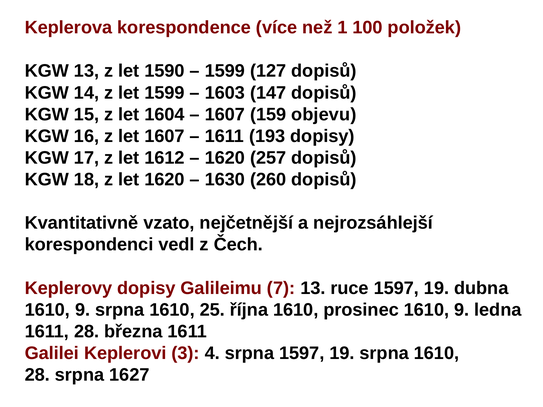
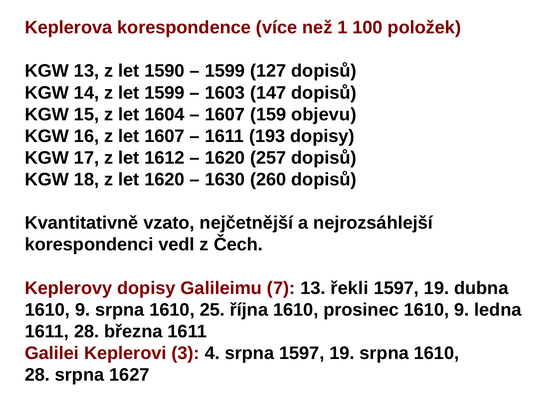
ruce: ruce -> řekli (349, 288)
